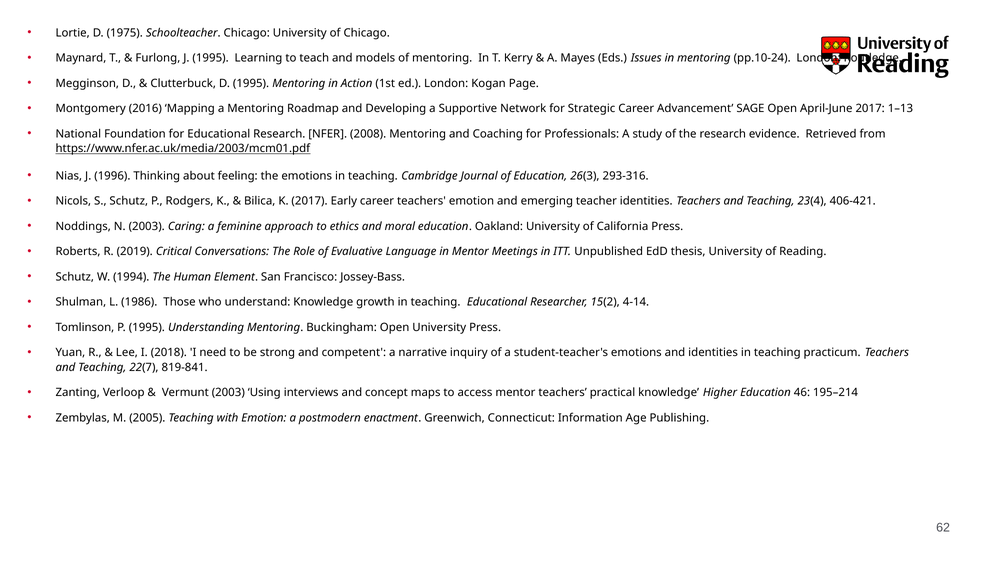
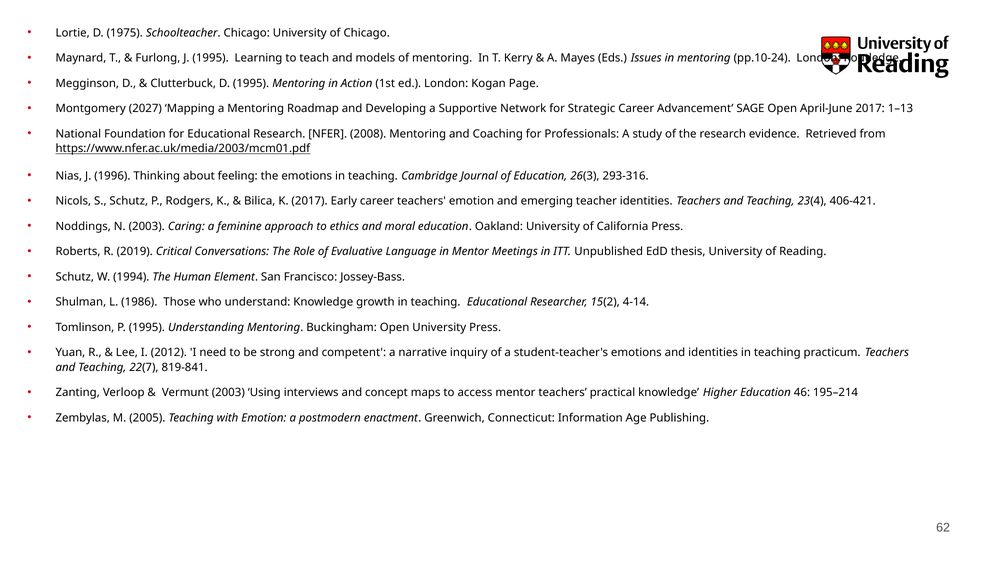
2016: 2016 -> 2027 (145, 109)
2018: 2018 -> 2012 (169, 353)
